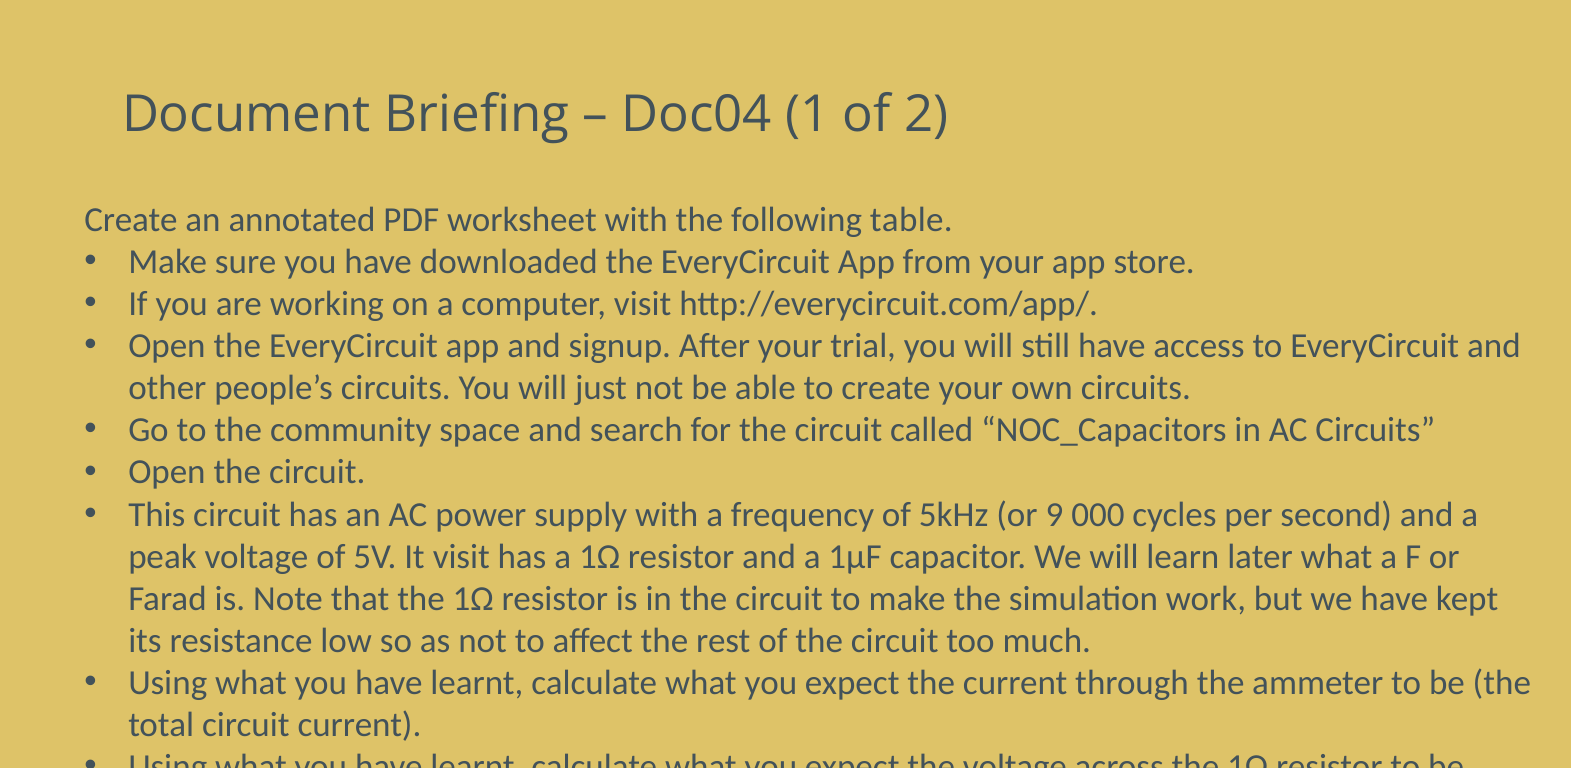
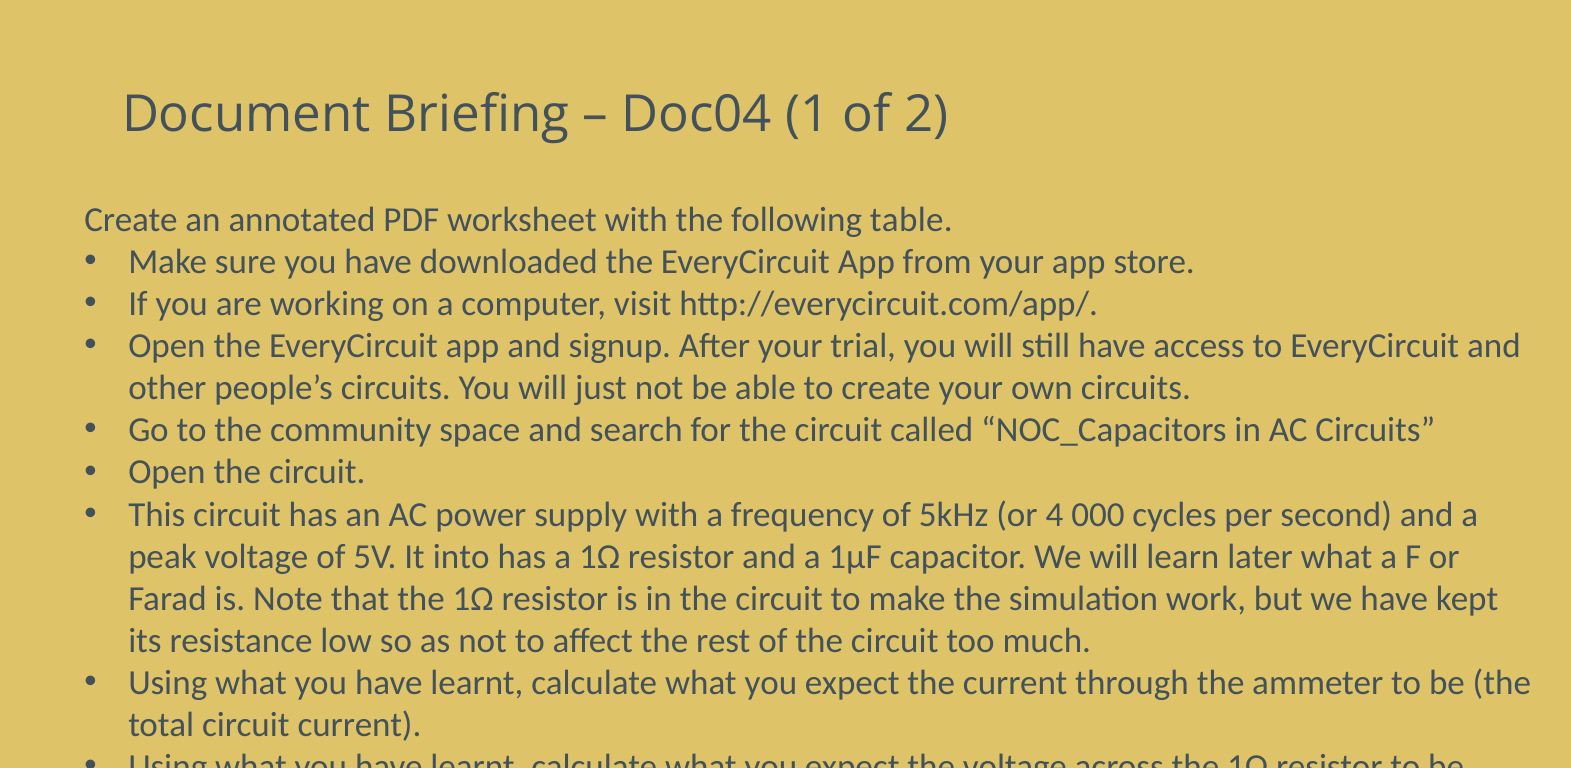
9: 9 -> 4 (1054, 514)
It visit: visit -> into (461, 556)
